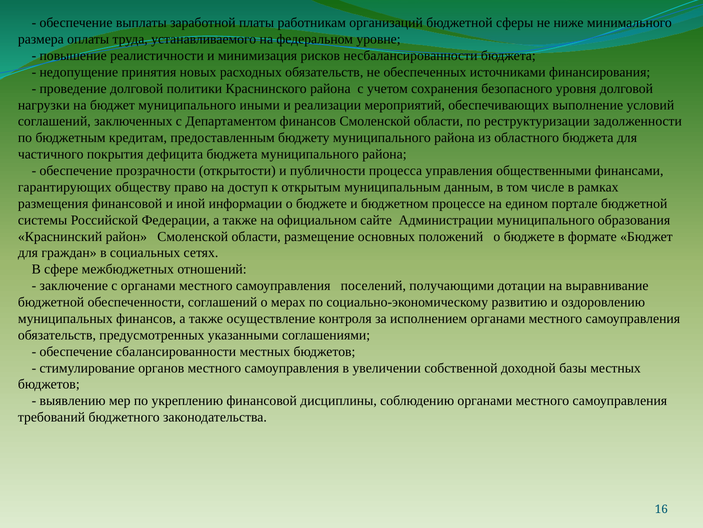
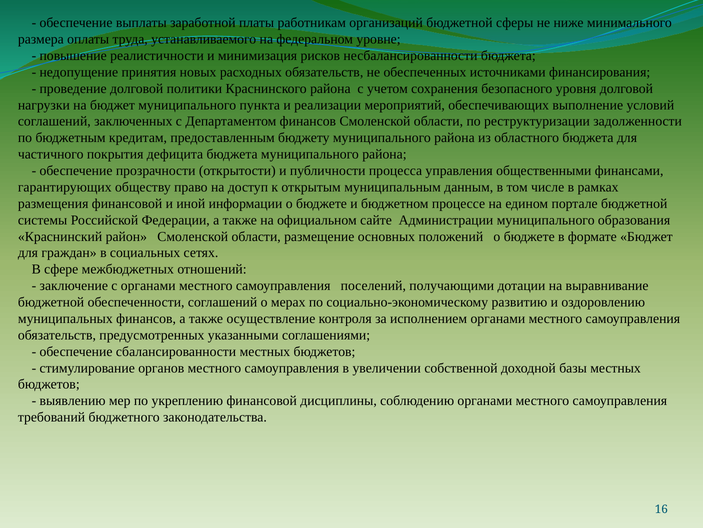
иными: иными -> пункта (260, 105)
